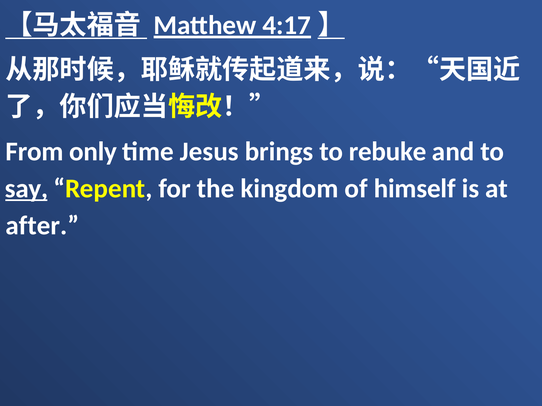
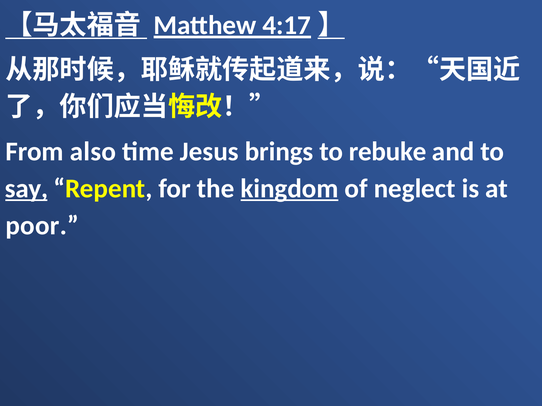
only: only -> also (93, 152)
kingdom underline: none -> present (290, 189)
himself: himself -> neglect (415, 189)
after: after -> poor (42, 226)
